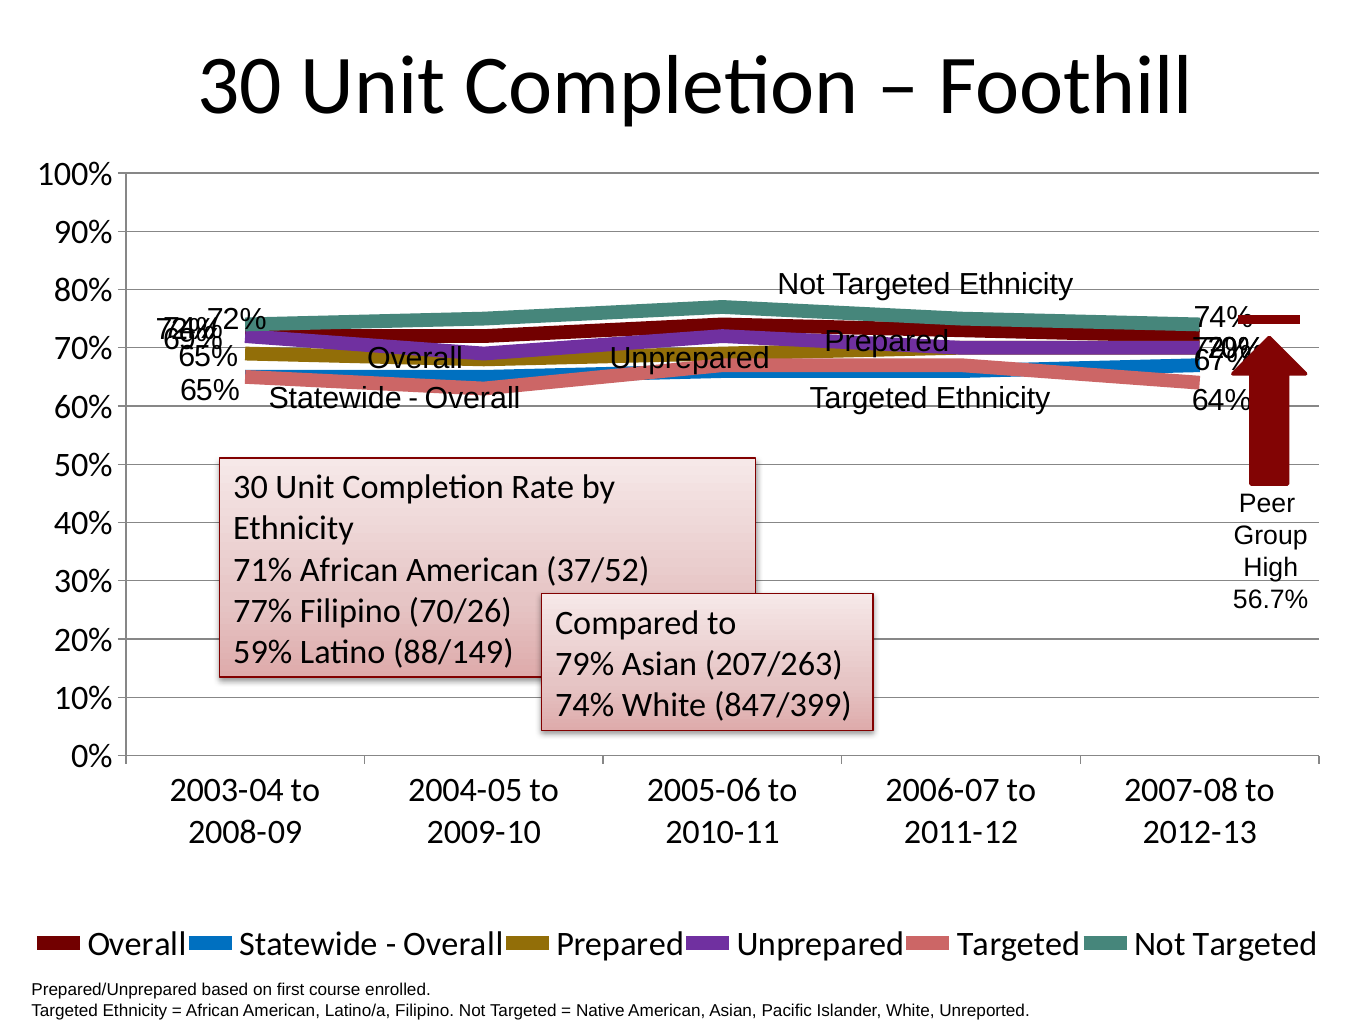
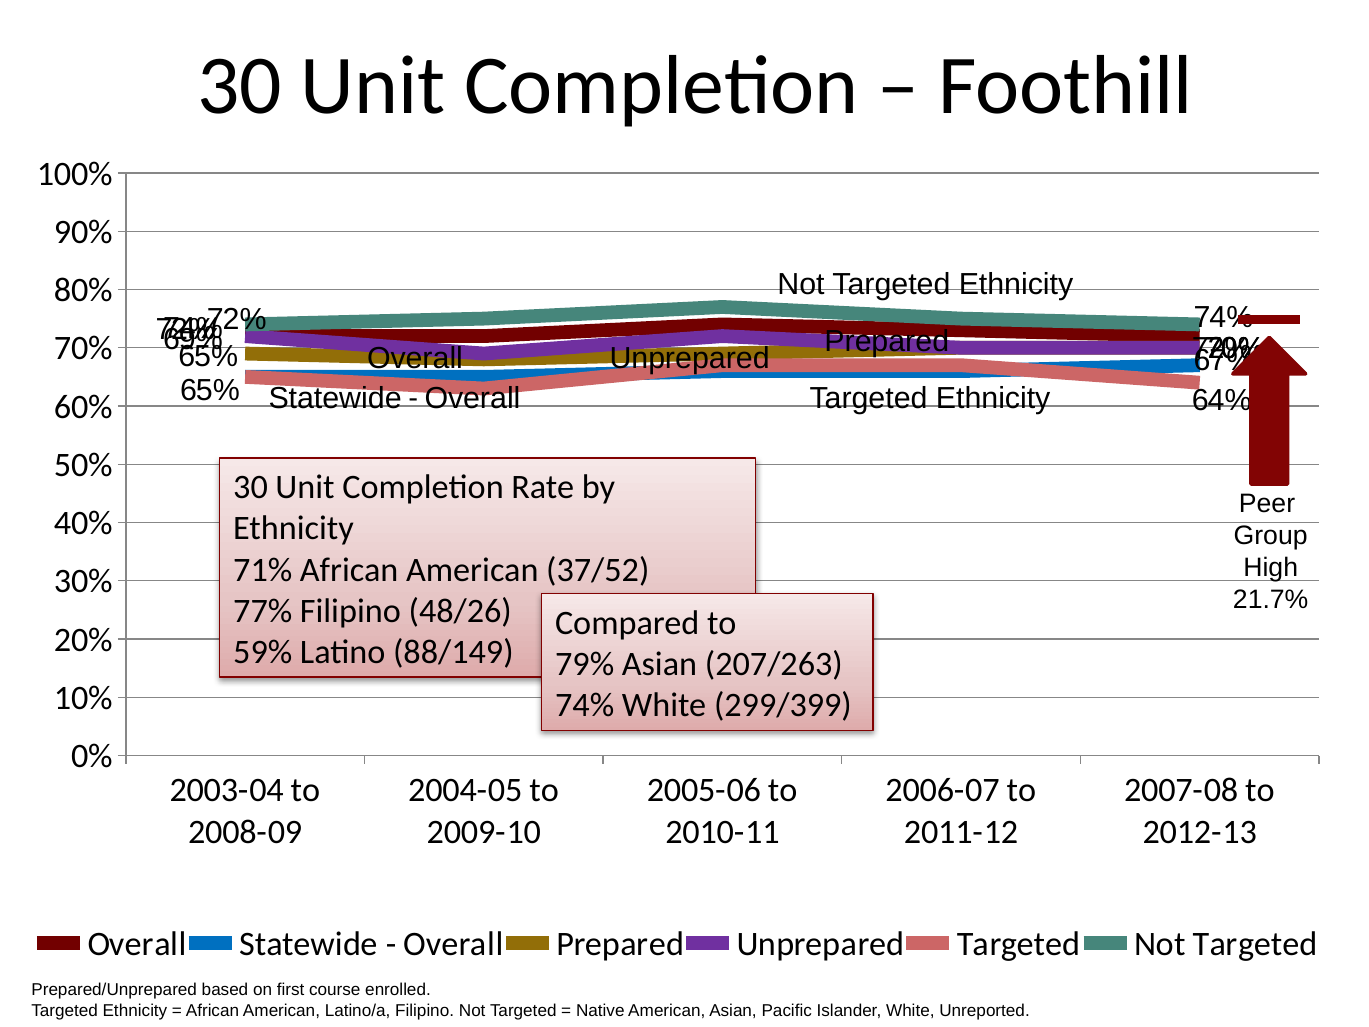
56.7%: 56.7% -> 21.7% (1271, 600)
70/26: 70/26 -> 48/26 (460, 611)
847/399: 847/399 -> 299/399 (783, 705)
